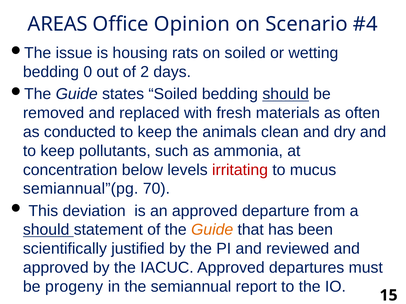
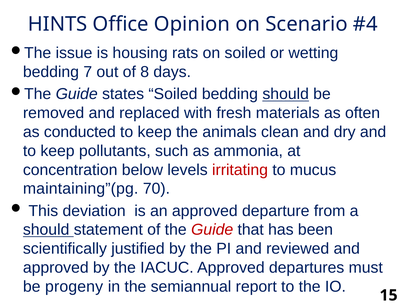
AREAS: AREAS -> HINTS (58, 24)
0: 0 -> 7 (88, 72)
2: 2 -> 8 (145, 72)
semiannual”(pg: semiannual”(pg -> maintaining”(pg (81, 189)
Guide colour: orange -> red (212, 230)
